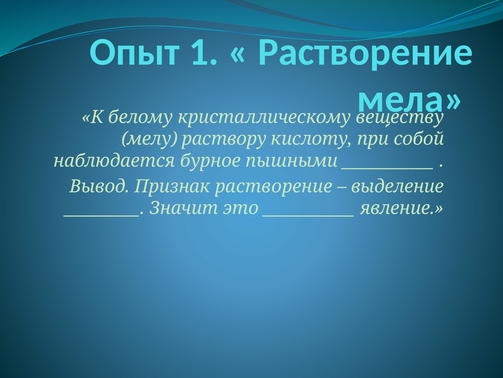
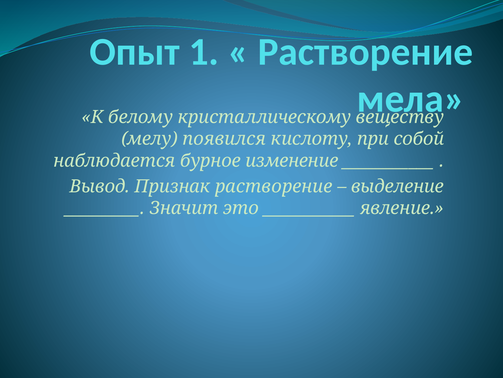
раствору: раствору -> появился (224, 139)
пышными: пышными -> изменение (292, 161)
